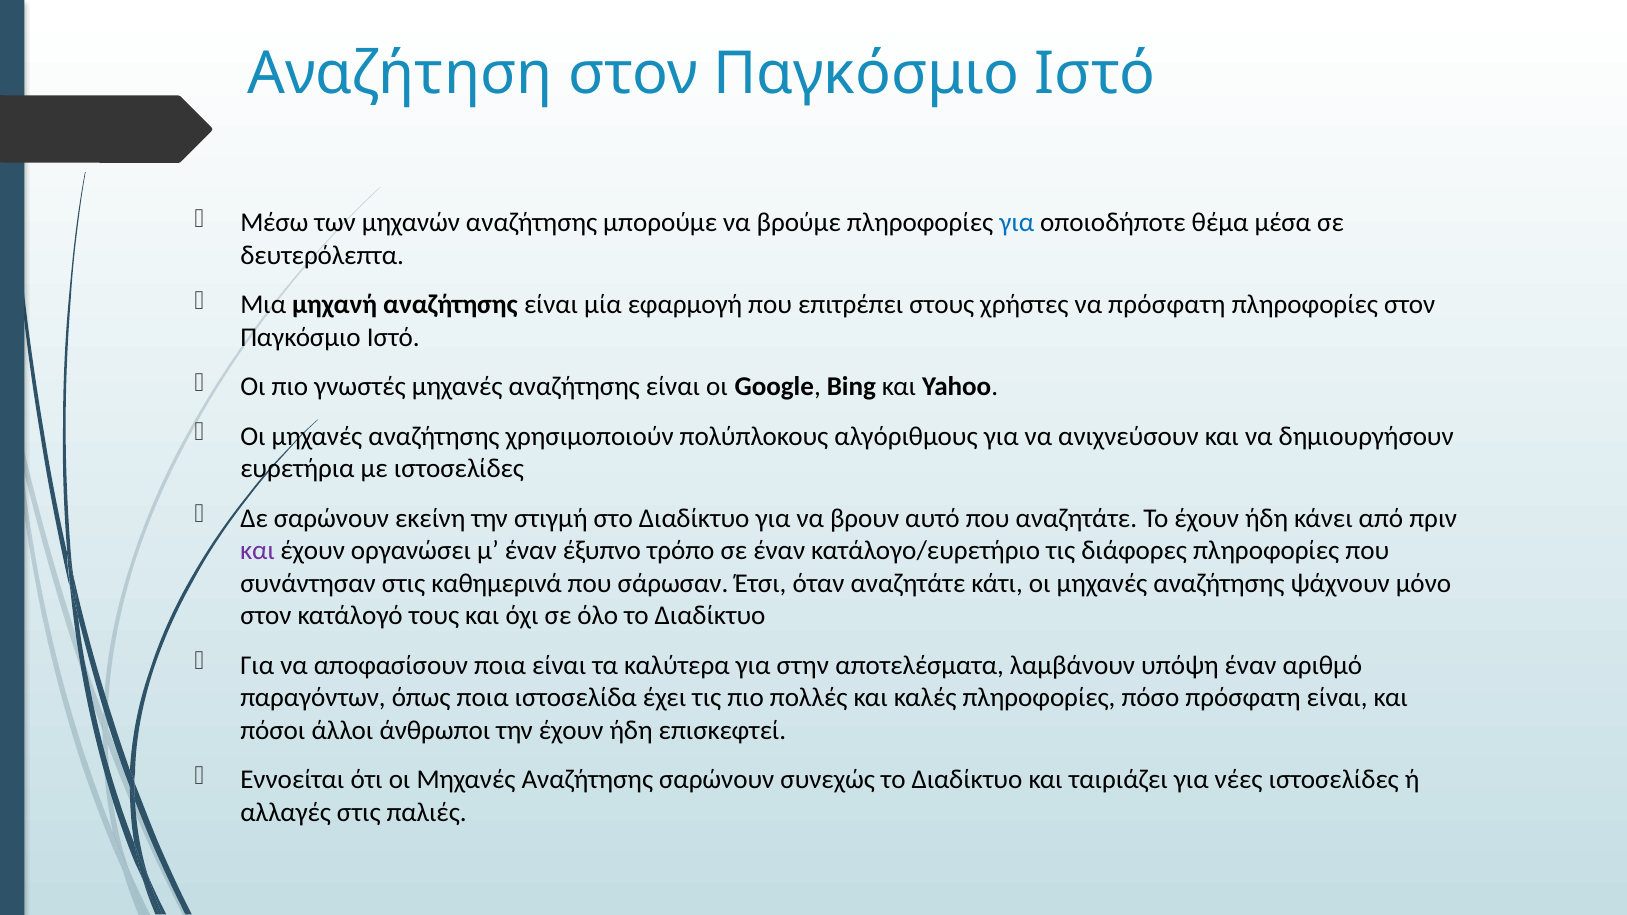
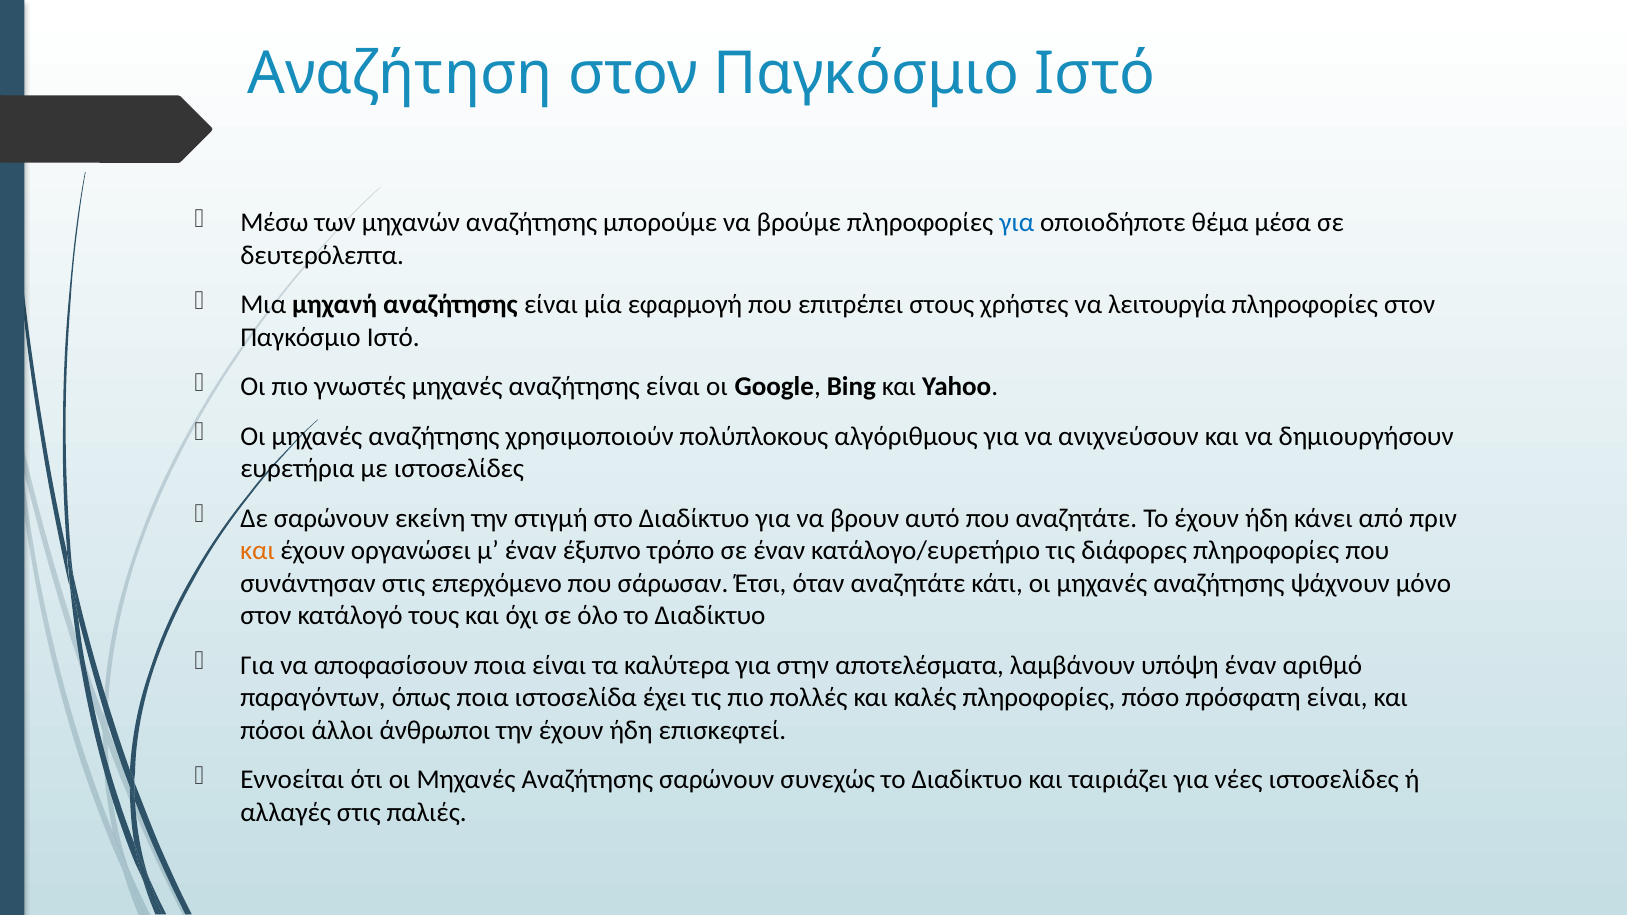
να πρόσφατη: πρόσφατη -> λειτουργία (1167, 305)
και colour: purple -> orange (257, 551)
καθημερινά: καθημερινά -> επερχόμενο (497, 584)
